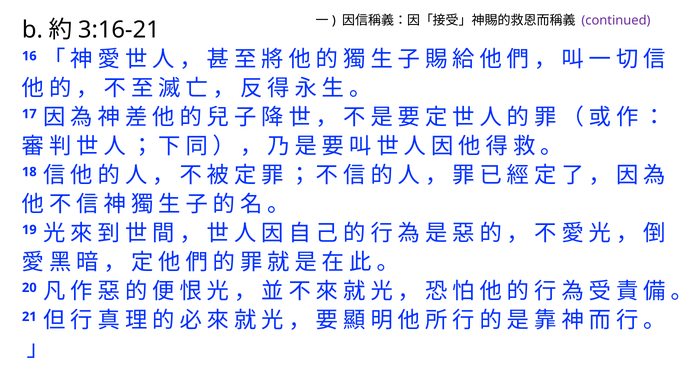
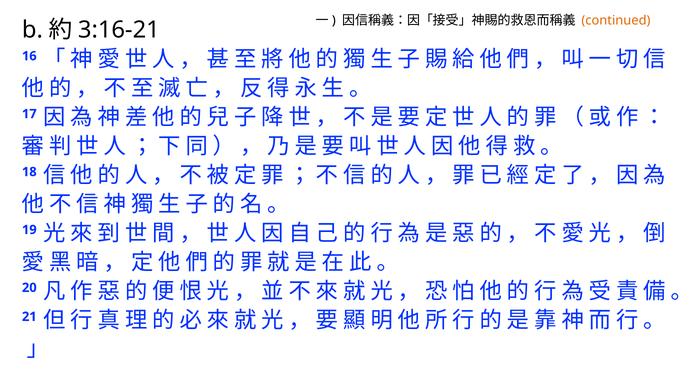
continued colour: purple -> orange (616, 20)
